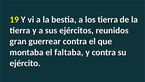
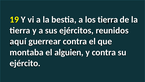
gran: gran -> aquí (18, 41)
faltaba: faltaba -> alguien (69, 52)
